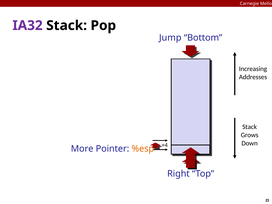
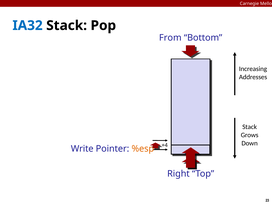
IA32 colour: purple -> blue (28, 26)
Jump: Jump -> From (170, 38)
More: More -> Write (82, 149)
